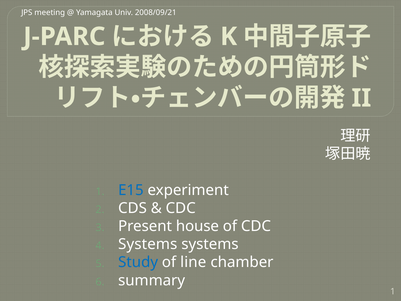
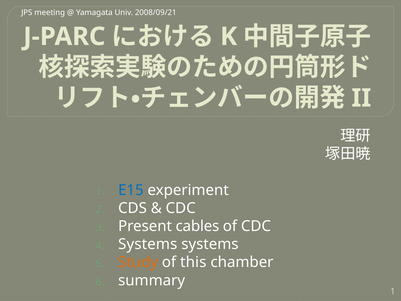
house: house -> cables (197, 226)
Study colour: blue -> orange (138, 262)
line: line -> this (193, 262)
